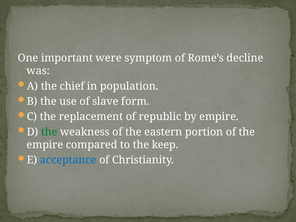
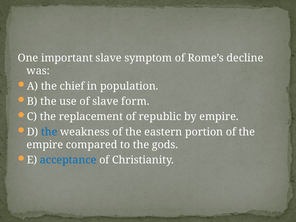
important were: were -> slave (109, 58)
the colour: green -> blue (49, 132)
keep: keep -> gods (165, 145)
